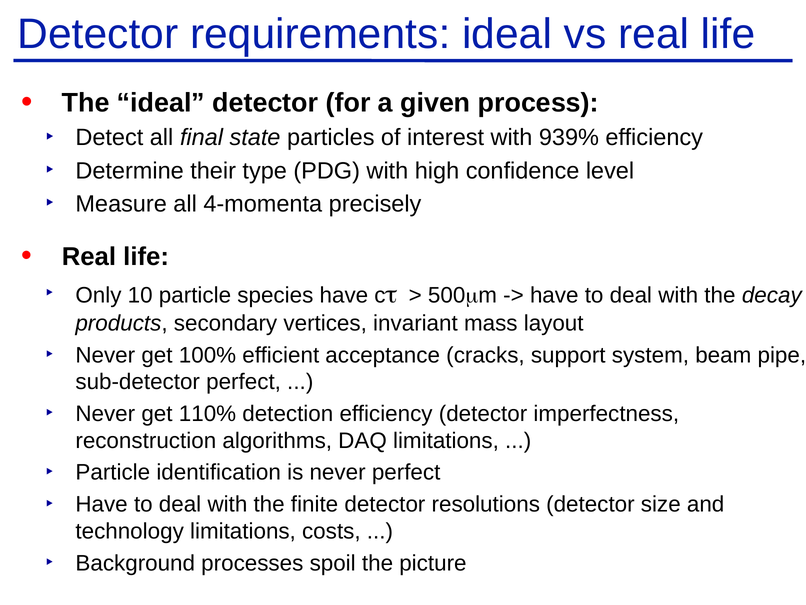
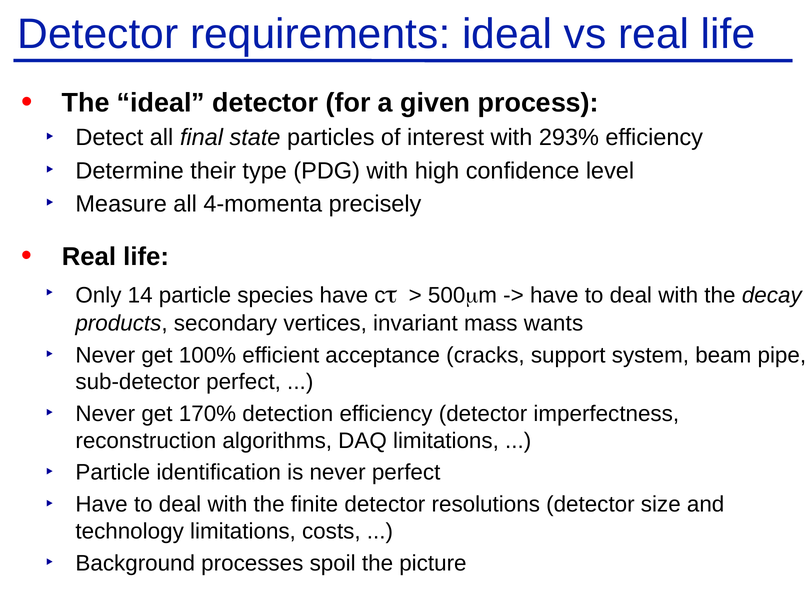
939%: 939% -> 293% (569, 138)
10: 10 -> 14 (140, 295)
layout: layout -> wants (554, 323)
110%: 110% -> 170% (207, 414)
